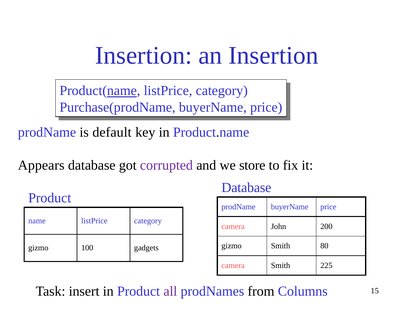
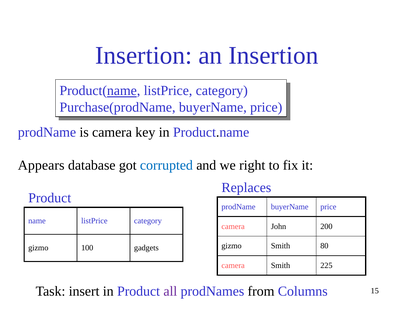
is default: default -> camera (112, 132)
corrupted colour: purple -> blue (166, 165)
store: store -> right (252, 165)
Database: Database -> Replaces (246, 187)
